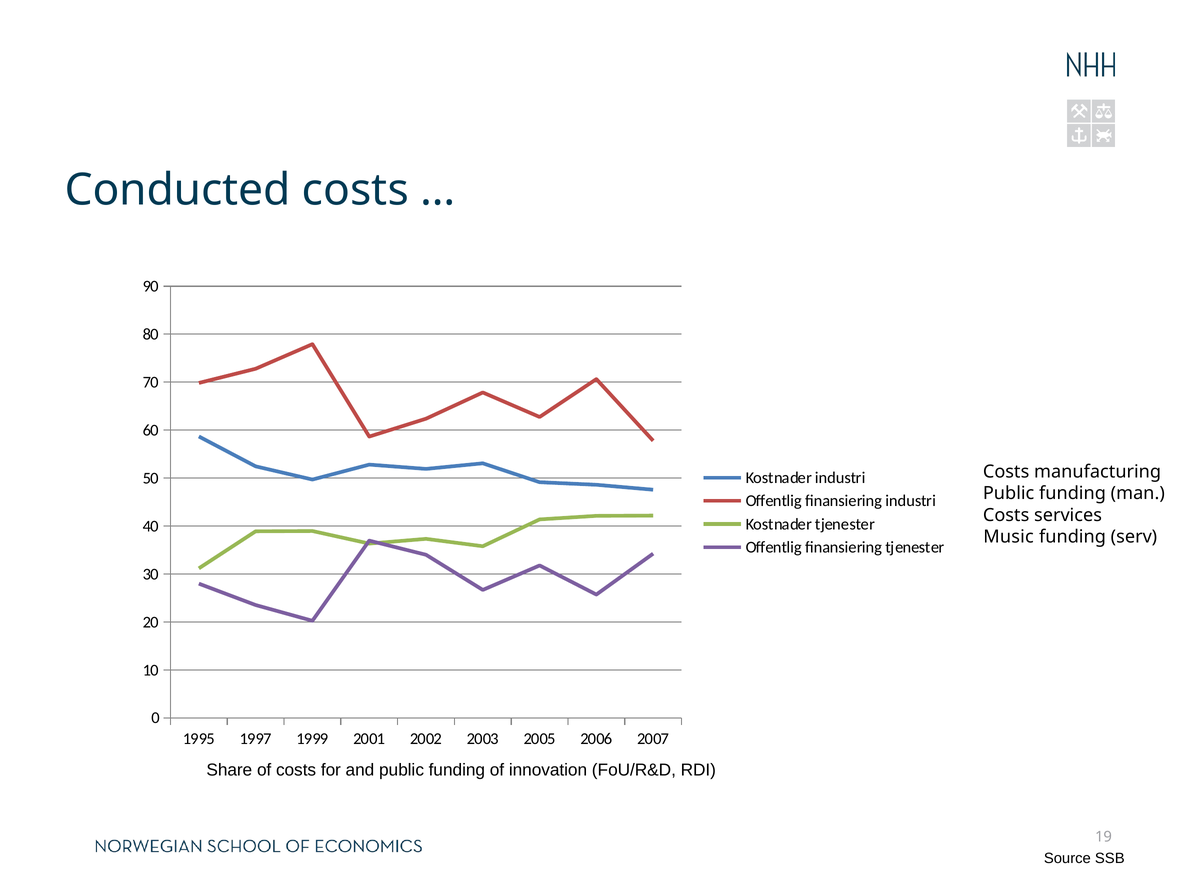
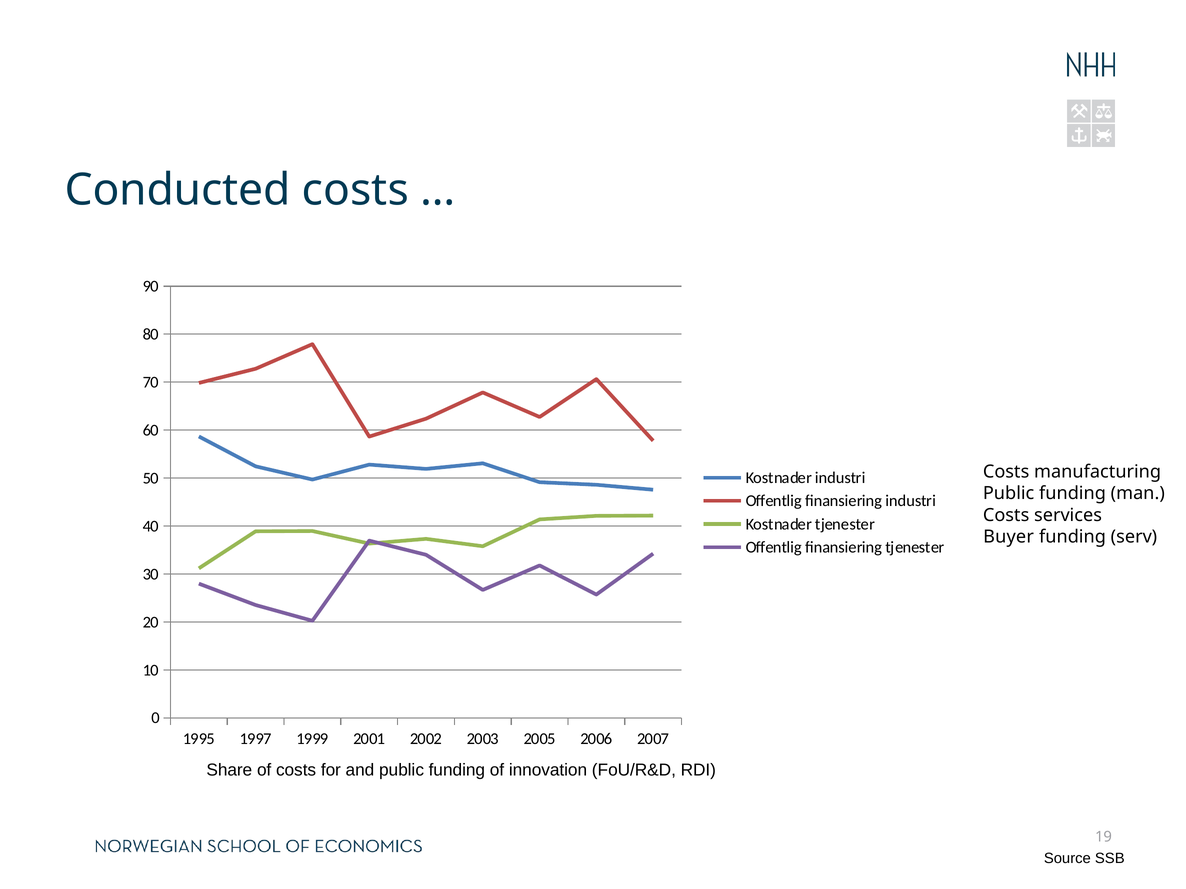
Music: Music -> Buyer (1009, 537)
